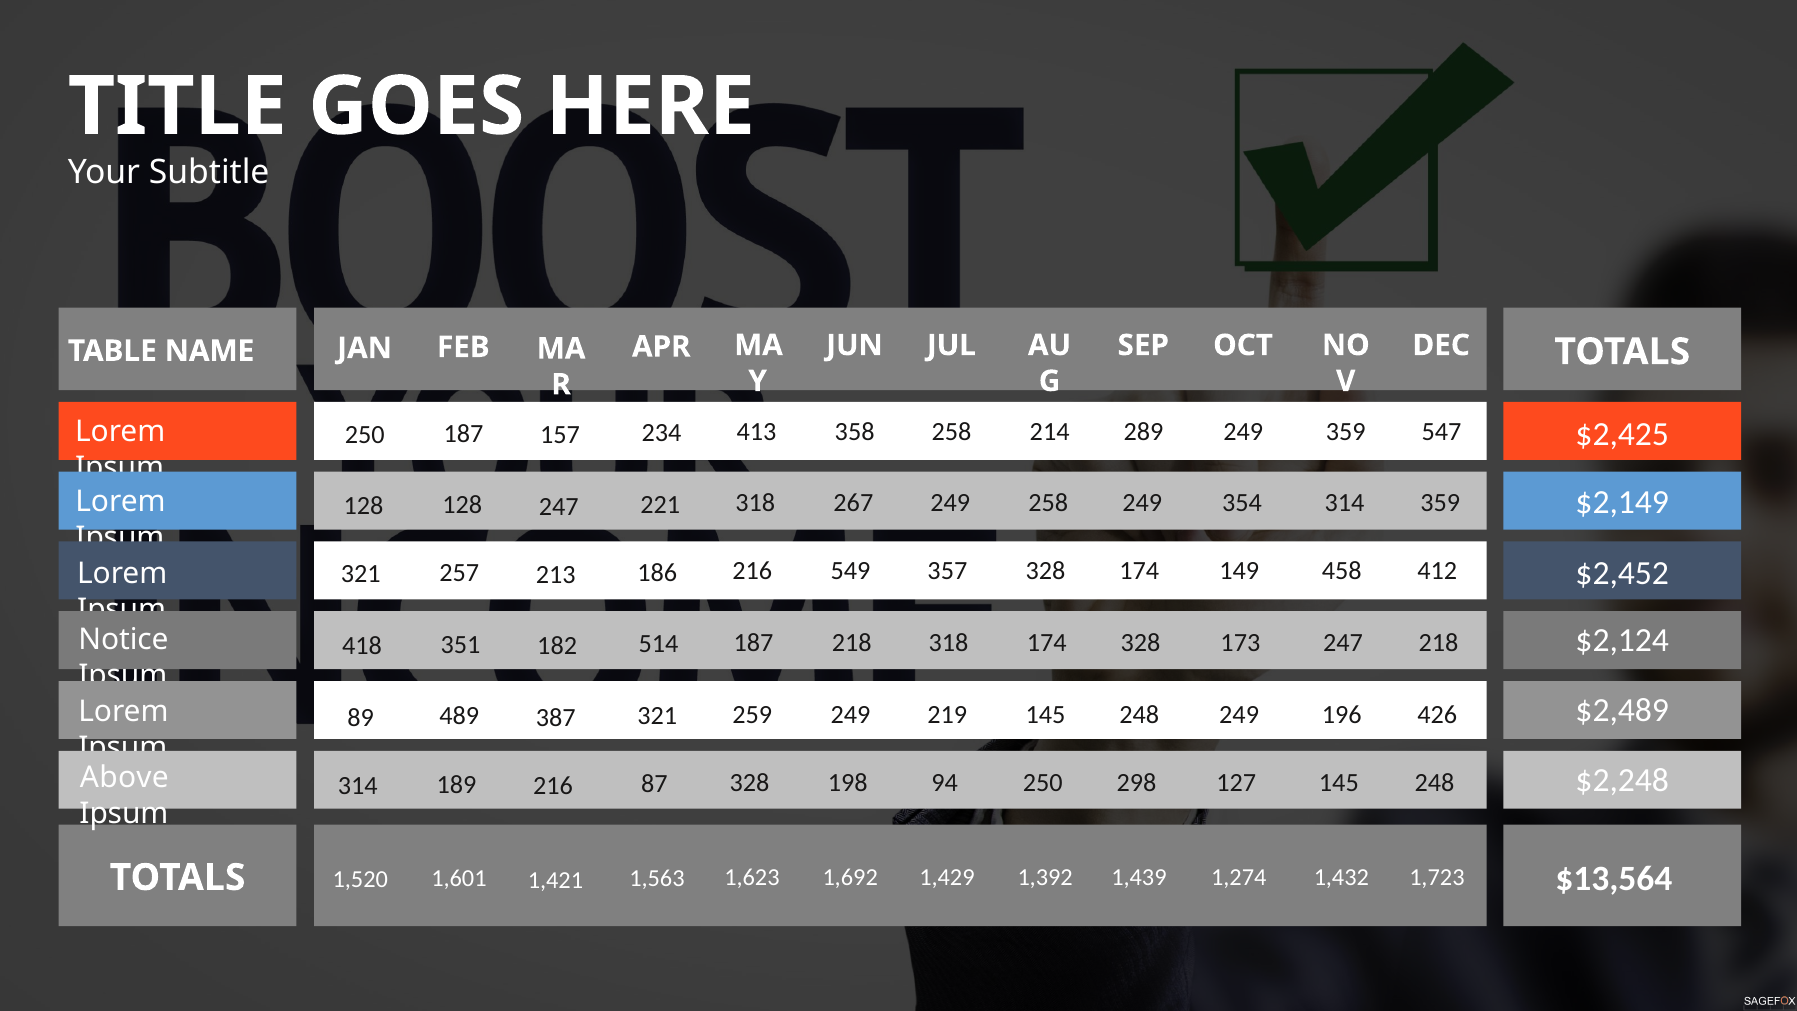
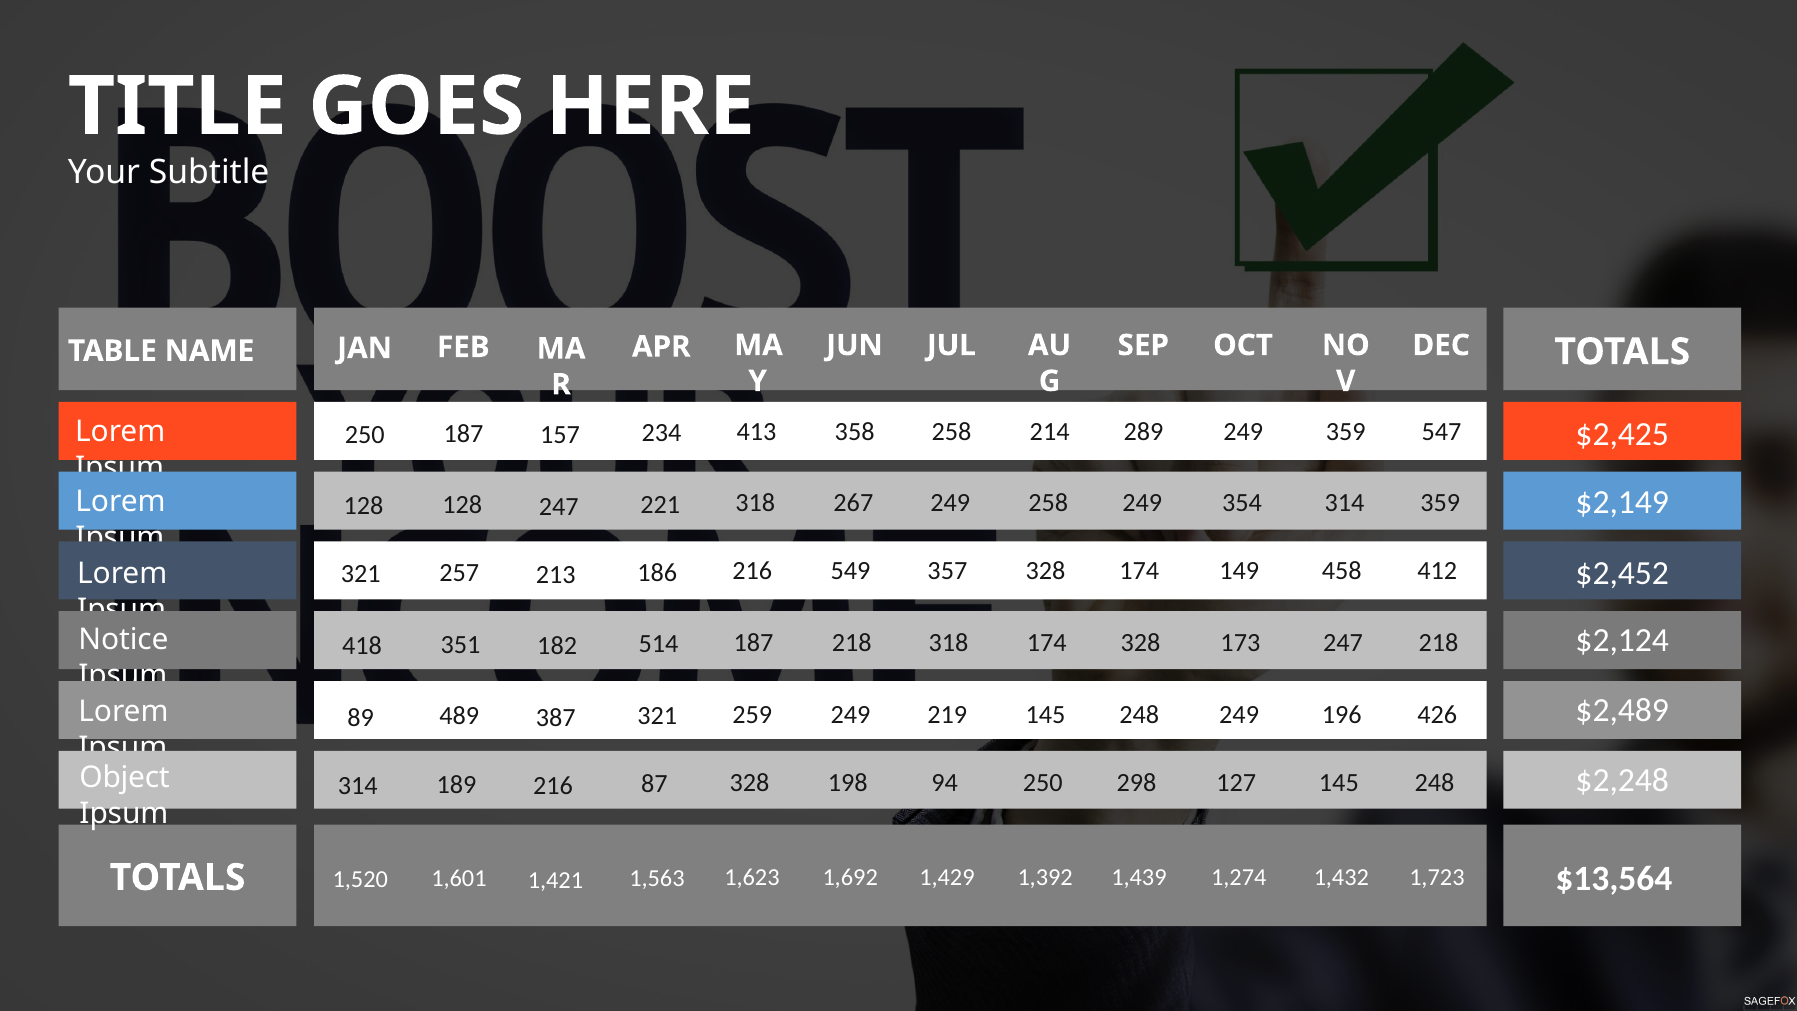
Above: Above -> Object (125, 778)
